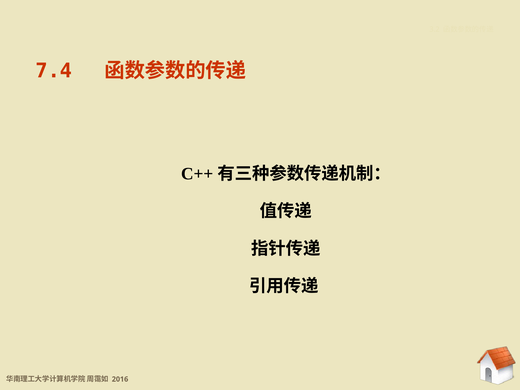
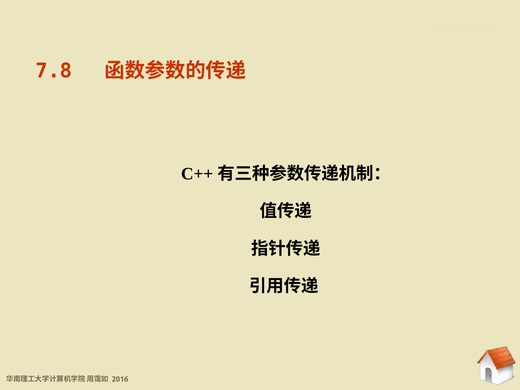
7.4: 7.4 -> 7.8 (54, 71)
